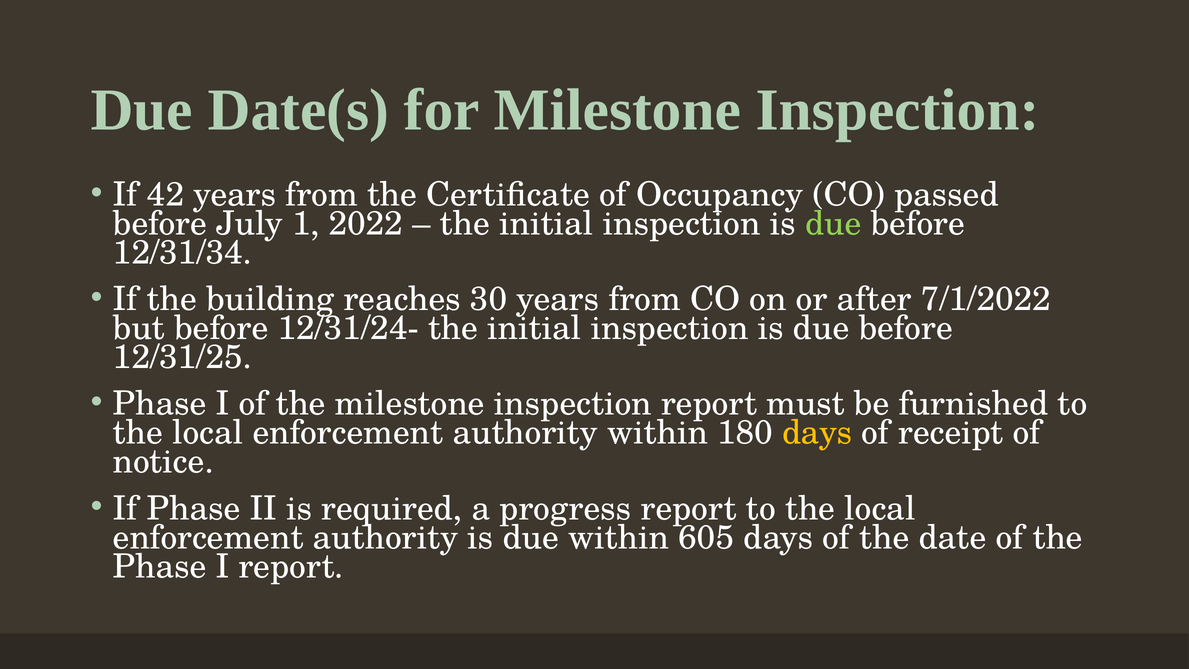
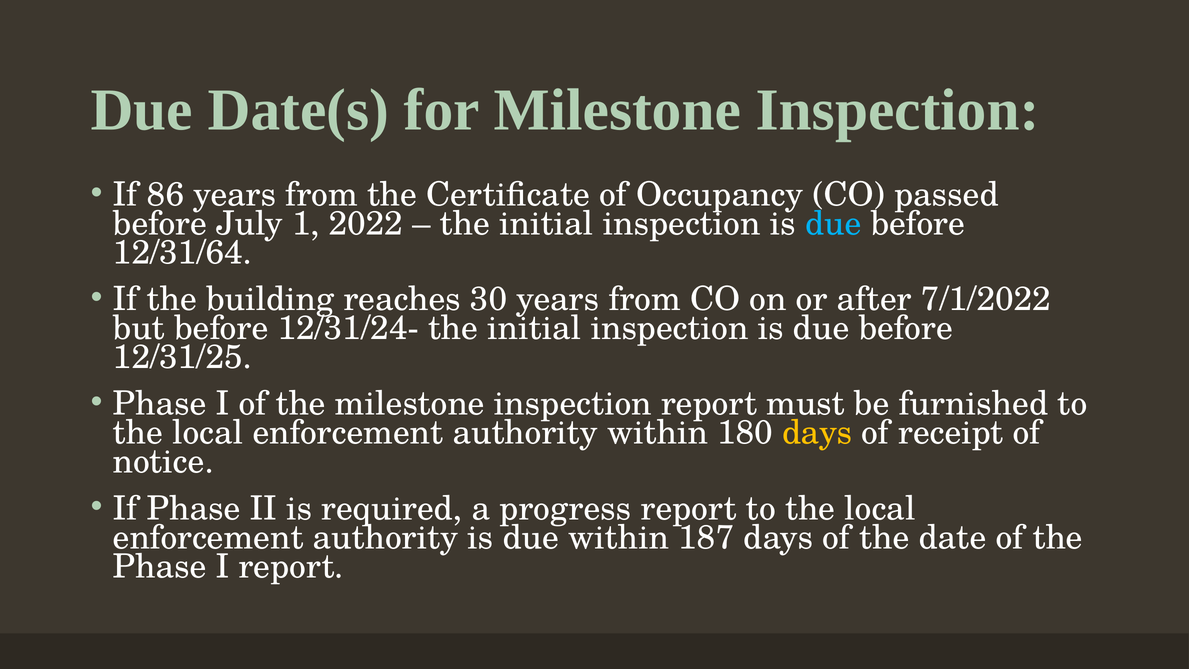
42: 42 -> 86 (166, 195)
due colour: light green -> light blue (833, 224)
12/31/34: 12/31/34 -> 12/31/64 (183, 252)
605: 605 -> 187 (706, 537)
